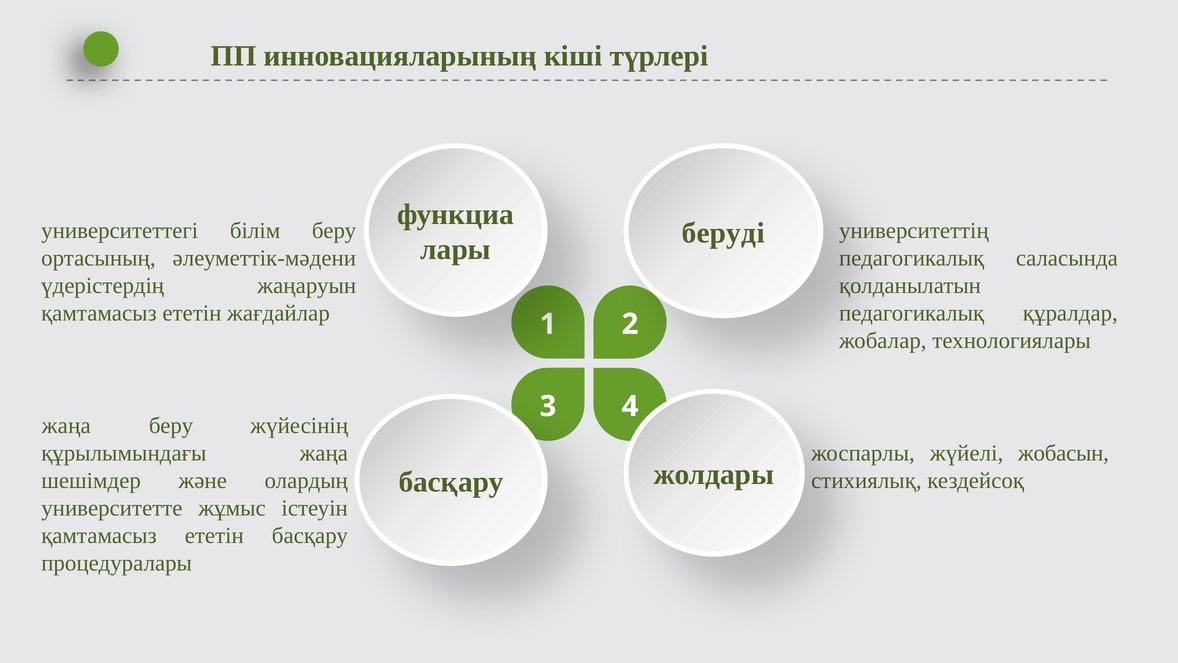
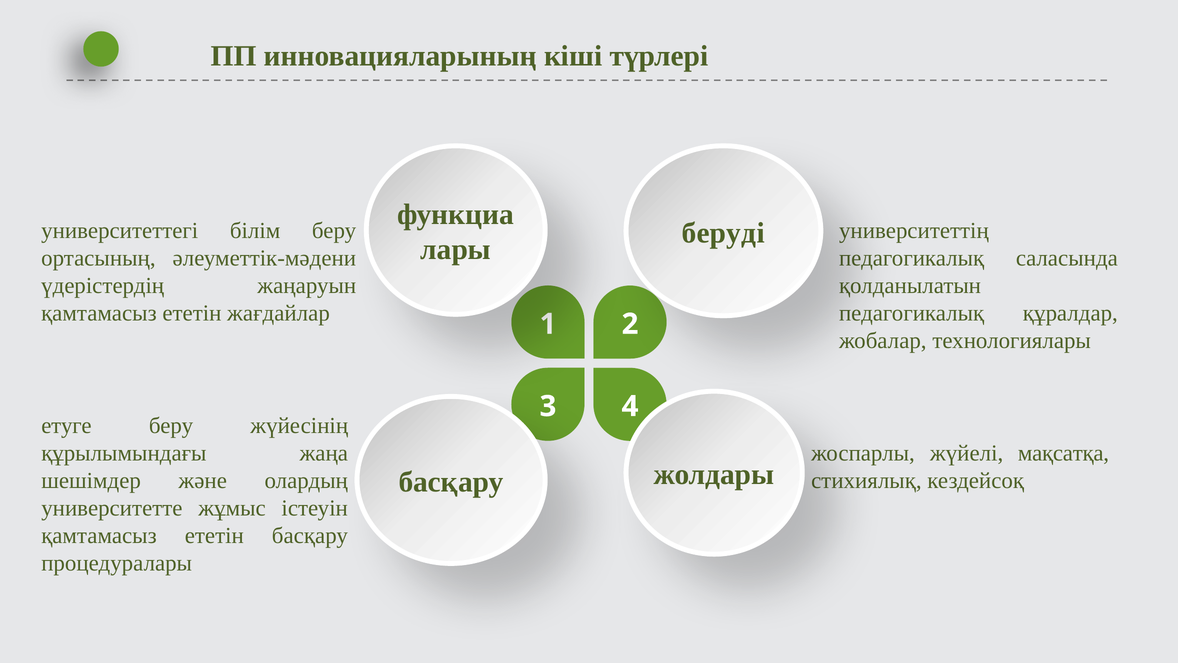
жаңа: жаңа -> етуге (66, 425)
жобасын: жобасын -> мақсатқа (1063, 453)
